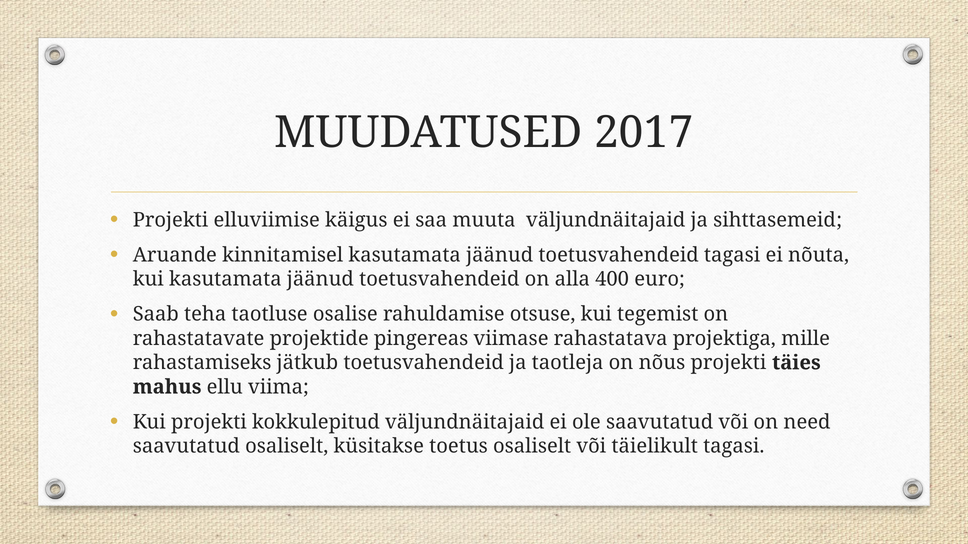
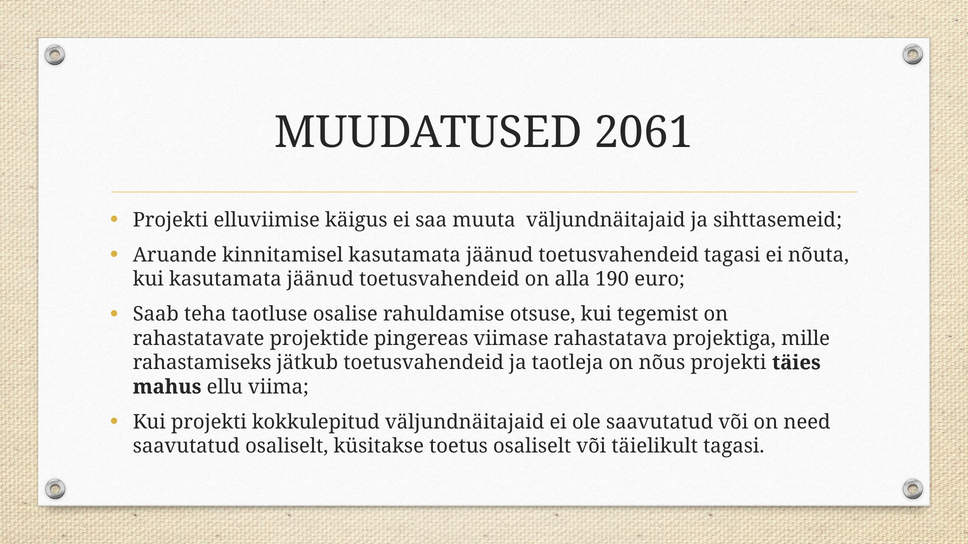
2017: 2017 -> 2061 (644, 133)
400: 400 -> 190 (612, 279)
